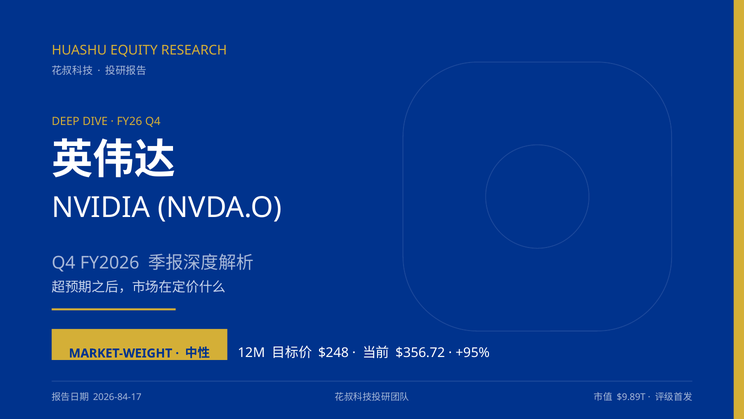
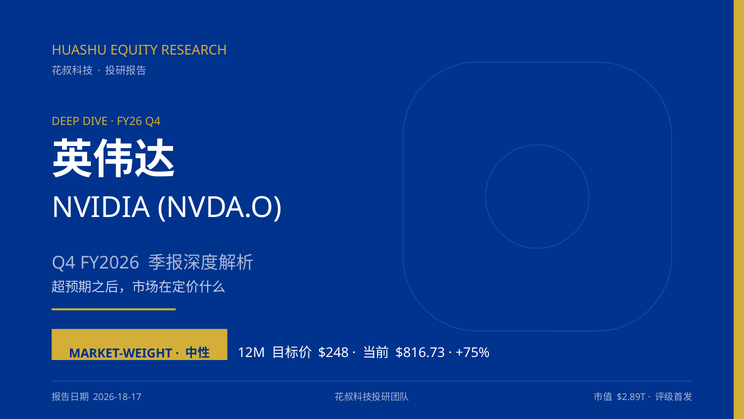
$356.72: $356.72 -> $816.73 (420, 352)
+95%: +95% -> +75% (473, 352)
2026-84-17: 2026-84-17 -> 2026-18-17 (117, 397)
$9.89T: $9.89T -> $2.89T (631, 397)
